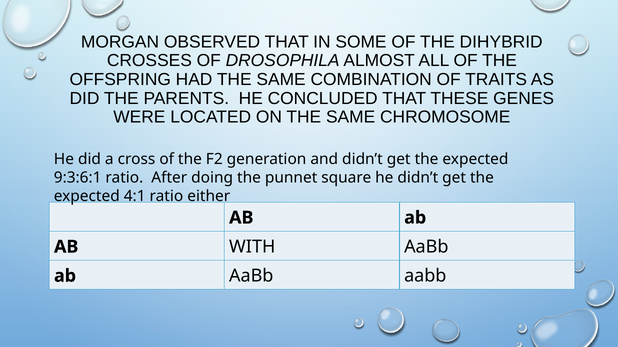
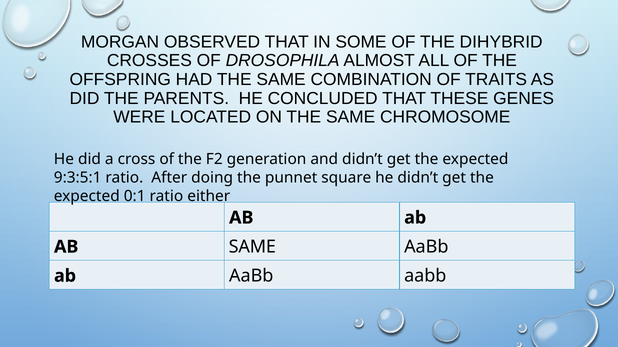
9:3:6:1: 9:3:6:1 -> 9:3:5:1 (78, 178)
4:1: 4:1 -> 0:1 (135, 197)
AB WITH: WITH -> SAME (252, 247)
